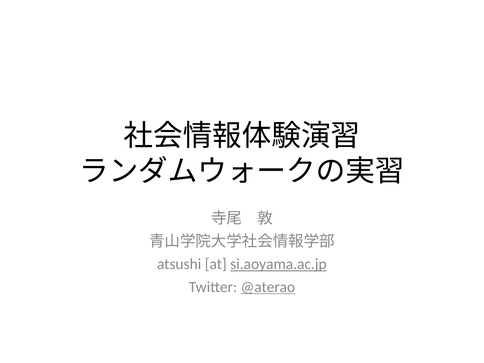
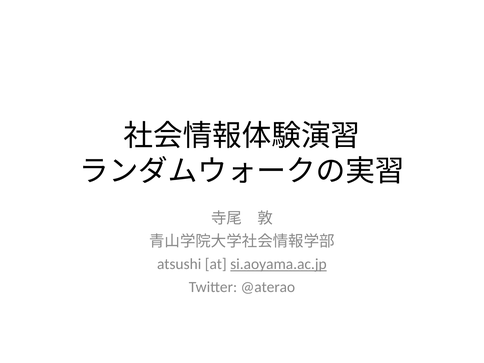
@aterao underline: present -> none (268, 287)
